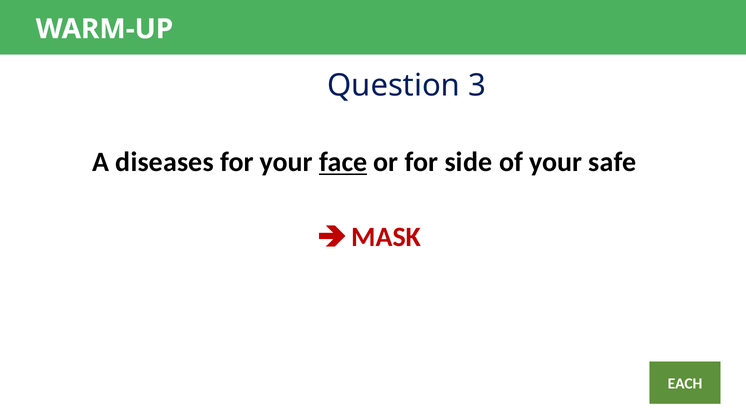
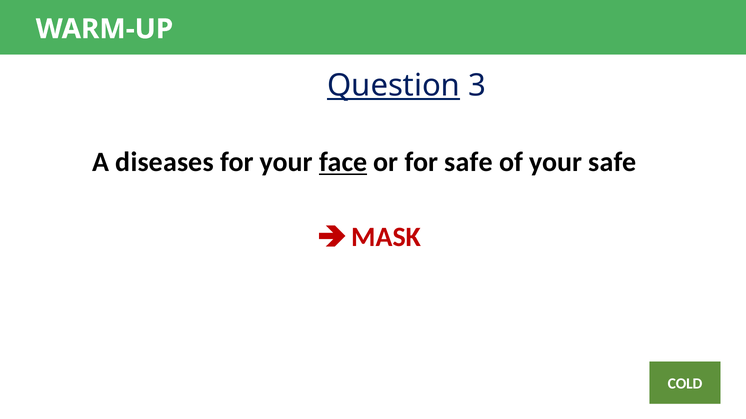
Question underline: none -> present (394, 86)
for side: side -> safe (469, 162)
EACH: EACH -> COLD (685, 384)
